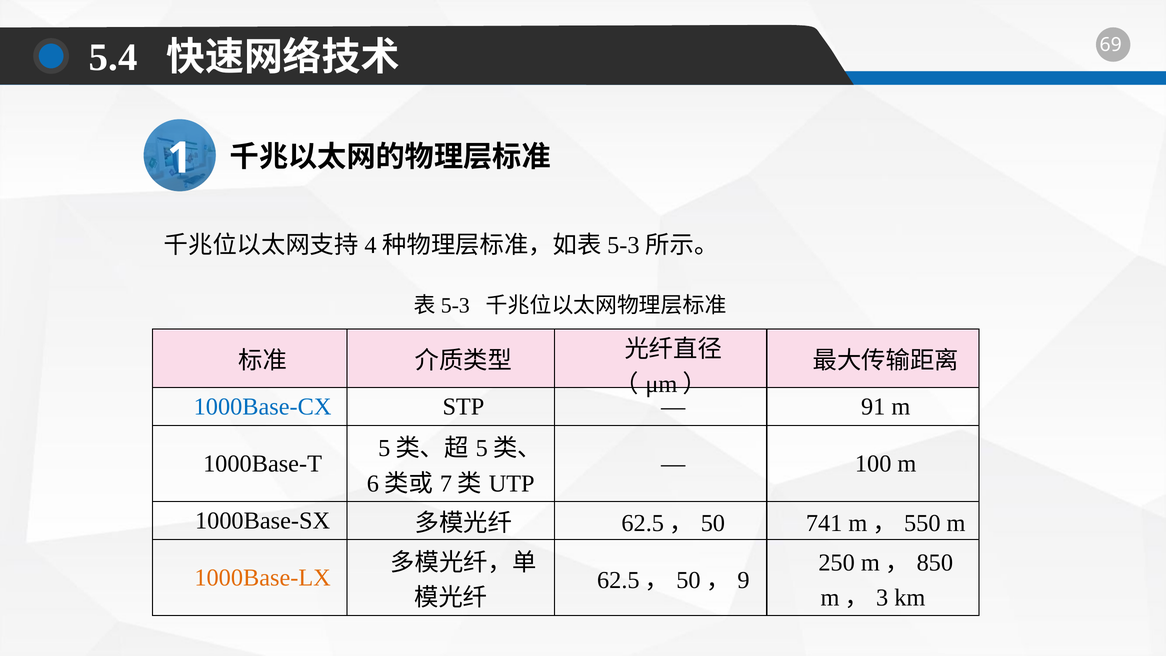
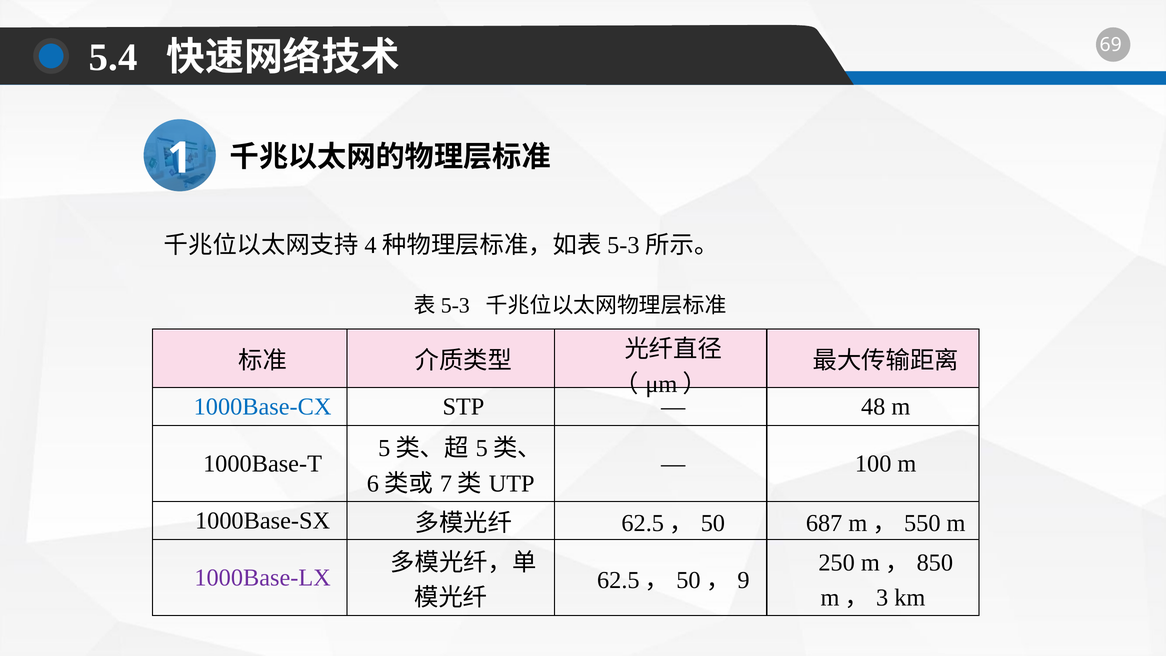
91: 91 -> 48 (873, 407)
741: 741 -> 687 (824, 523)
1000Base-LX colour: orange -> purple (263, 578)
